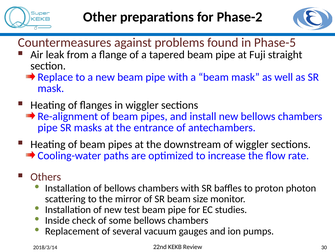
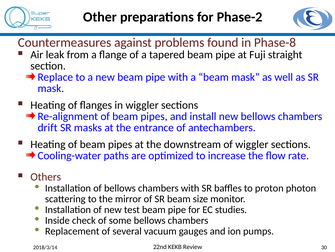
Phase-5: Phase-5 -> Phase-8 (275, 42)
pipe: pipe -> drift (48, 127)
